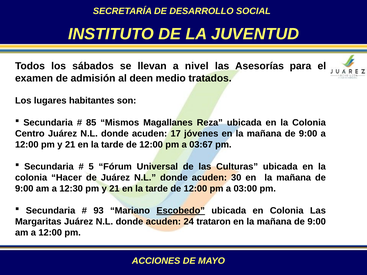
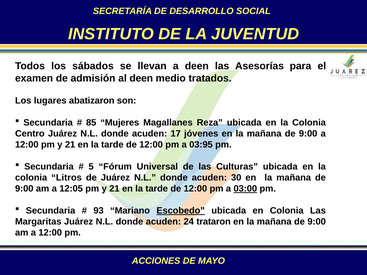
a nivel: nivel -> deen (197, 66)
habitantes: habitantes -> abatizaron (92, 101)
Mismos: Mismos -> Mujeres (120, 123)
03:67: 03:67 -> 03:95 (201, 145)
Hacer: Hacer -> Litros (67, 178)
12:30: 12:30 -> 12:05 (71, 189)
03:00 underline: none -> present (245, 189)
